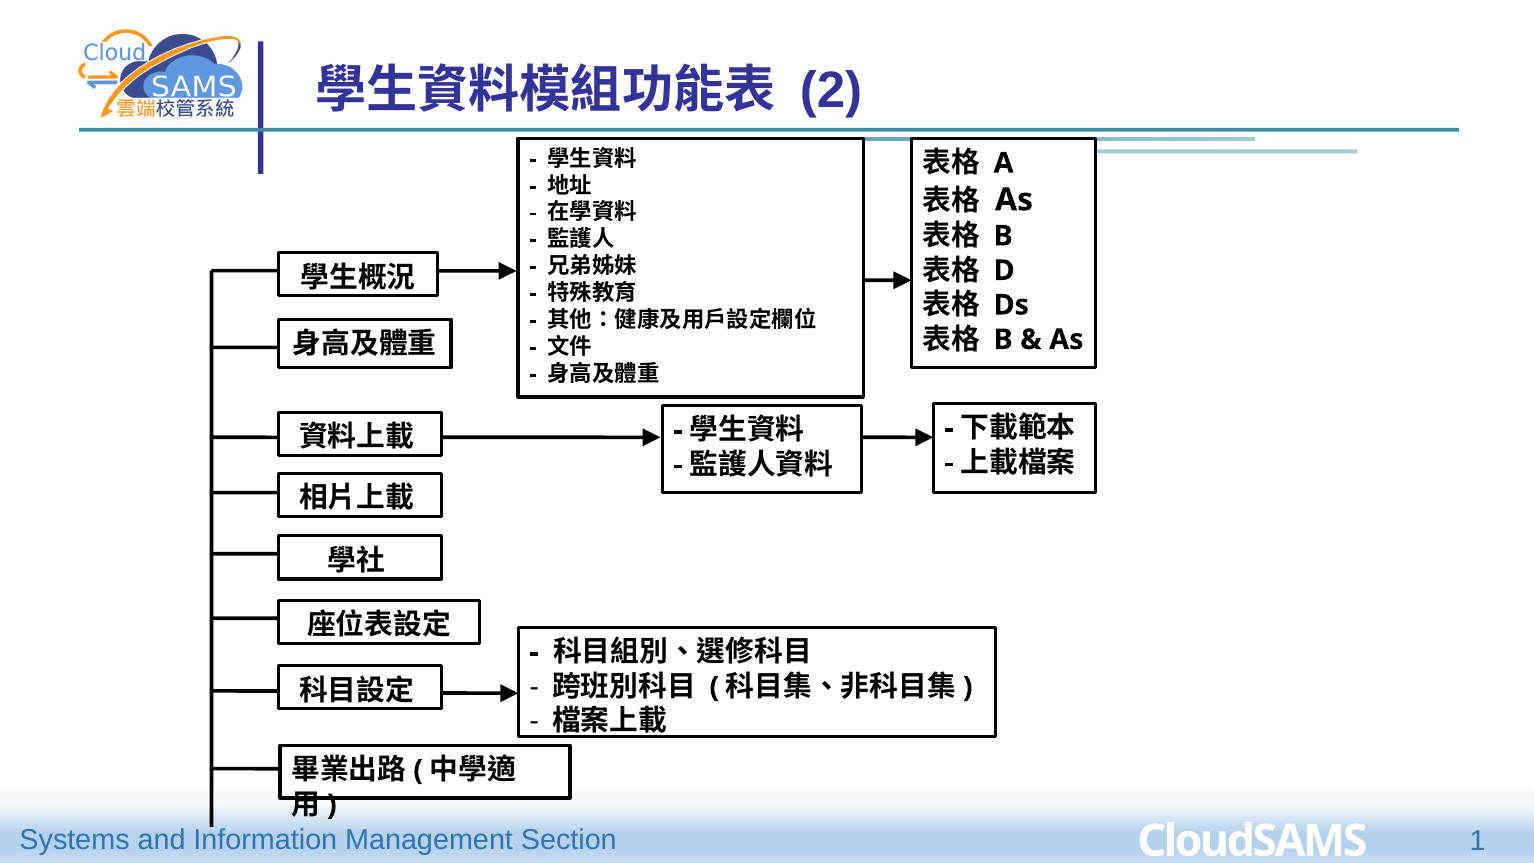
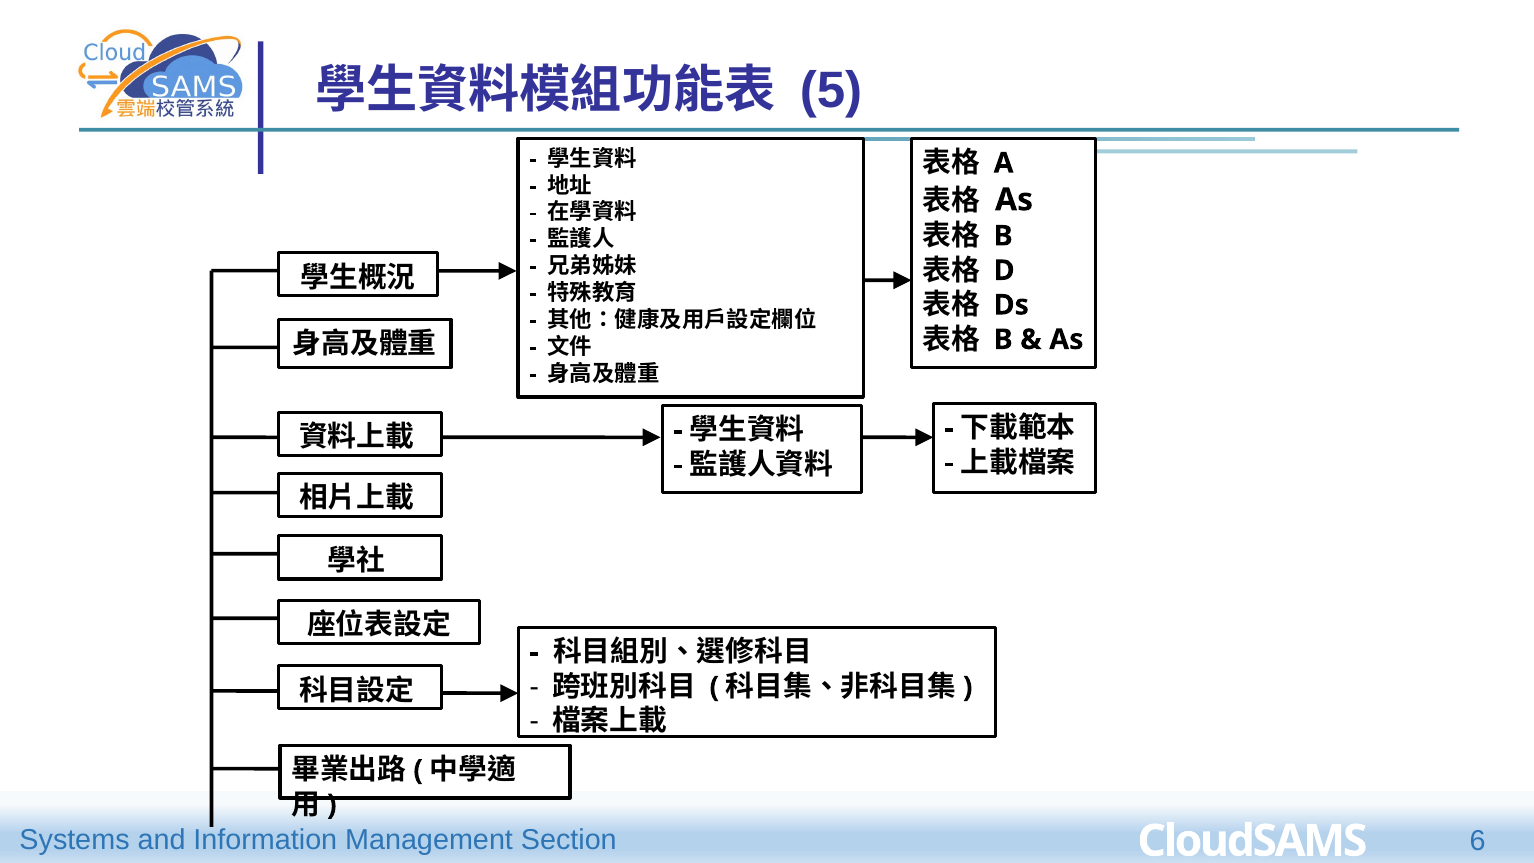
2: 2 -> 5 (831, 90)
1: 1 -> 6 (1478, 840)
